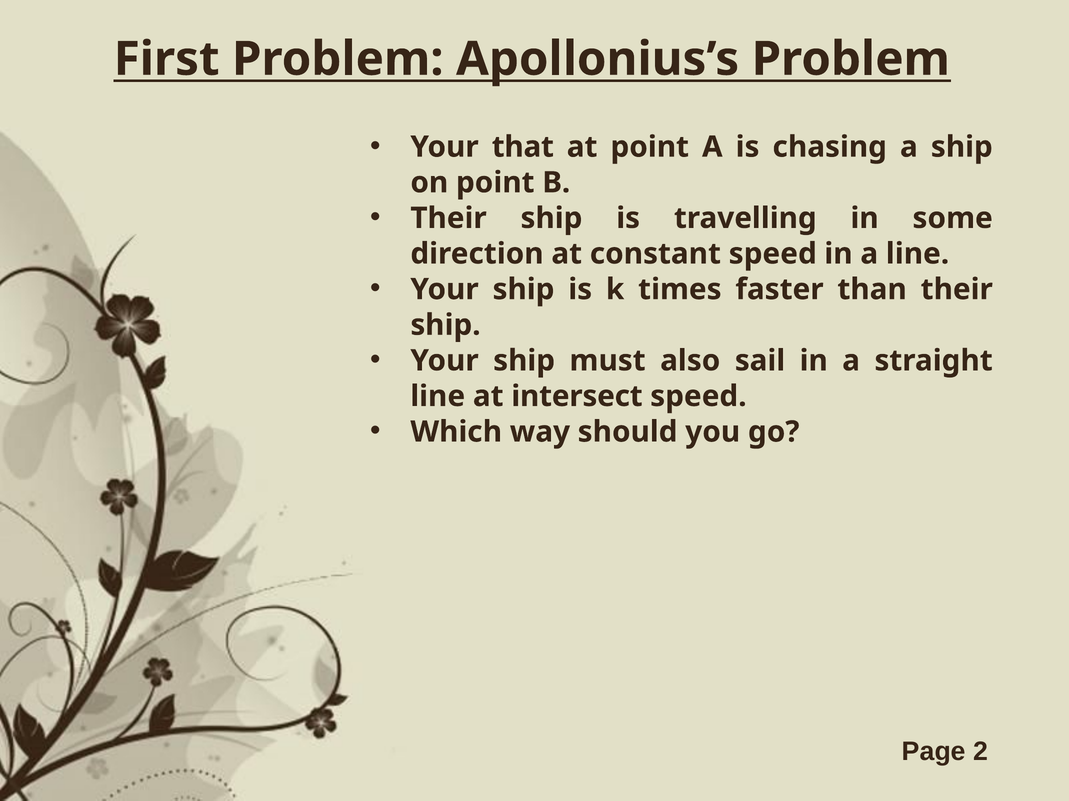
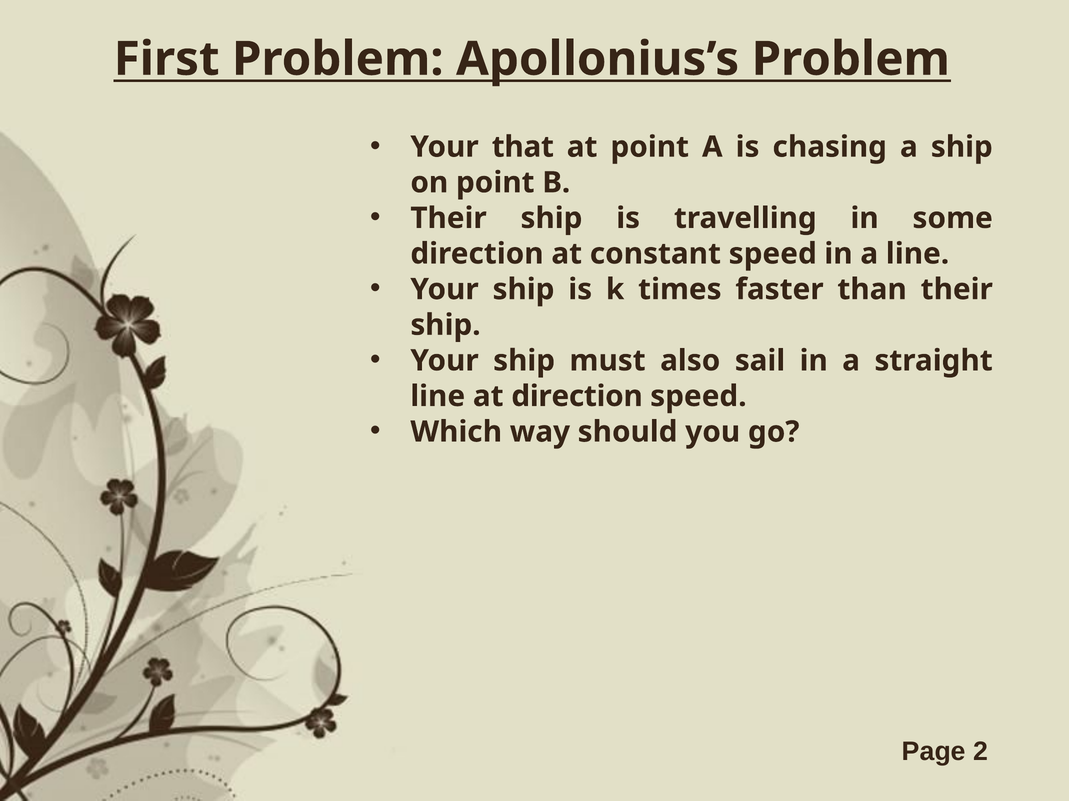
at intersect: intersect -> direction (577, 397)
